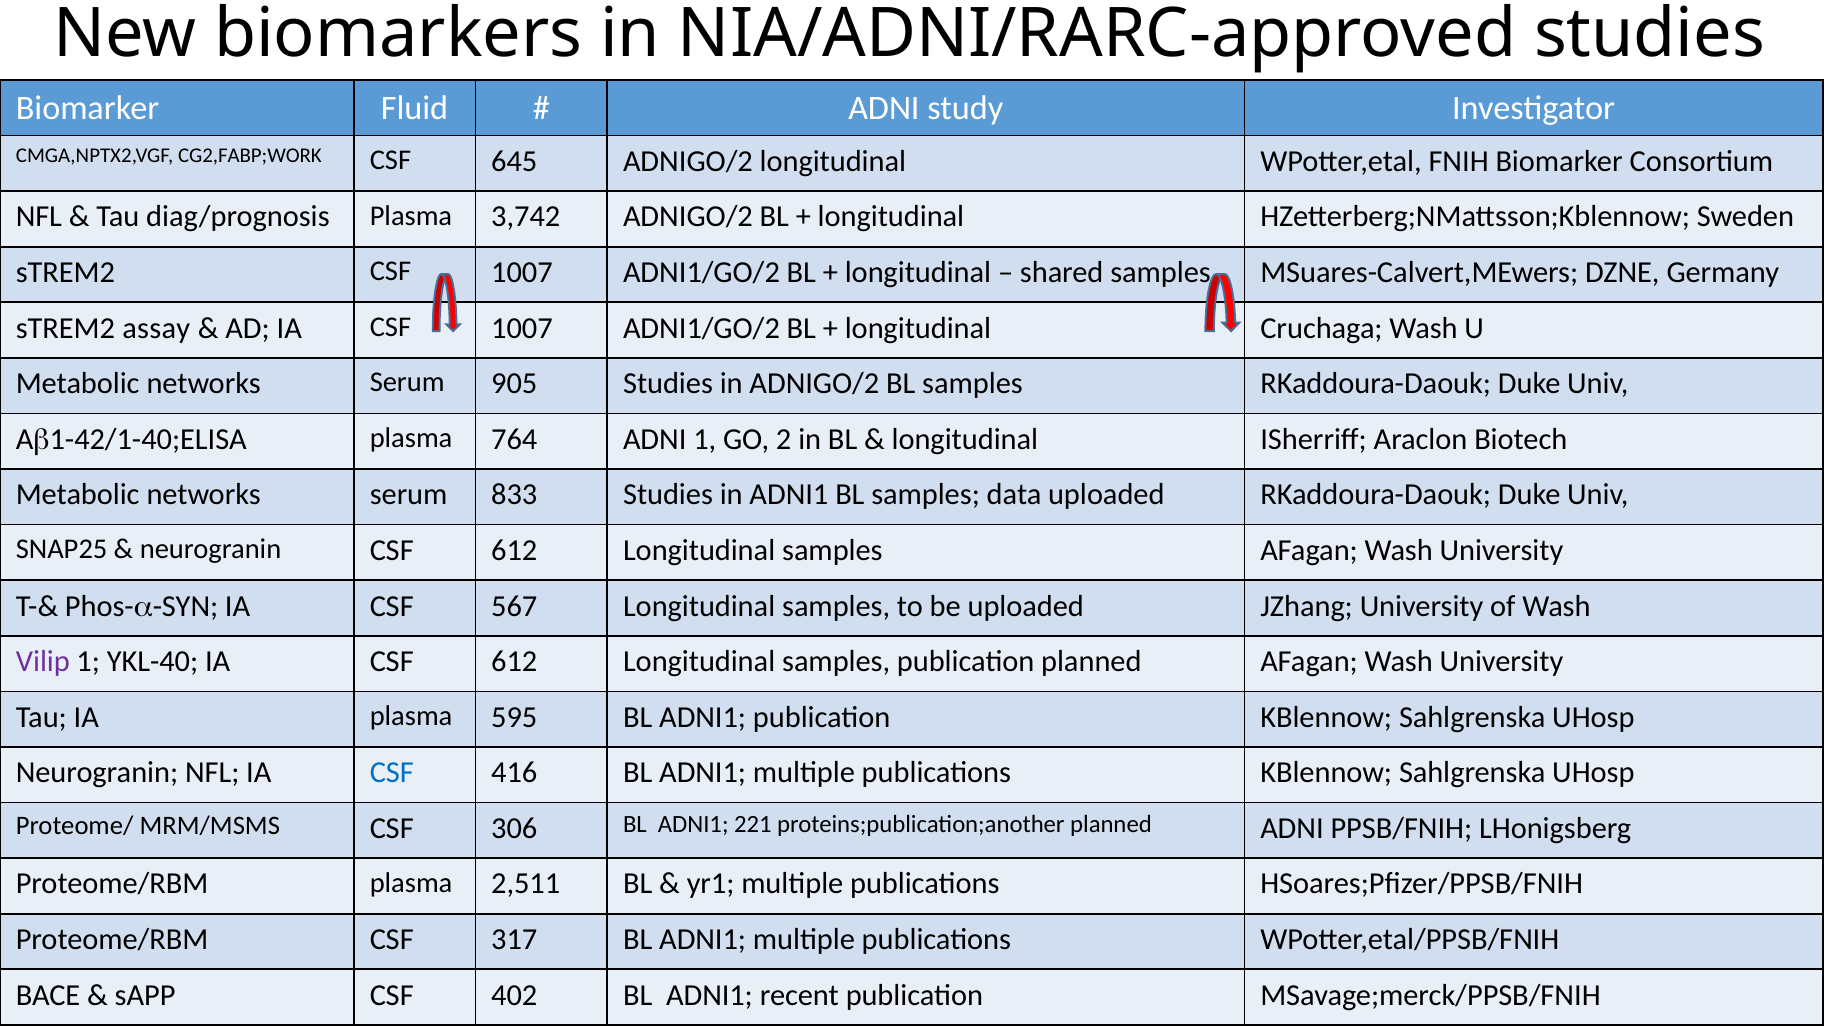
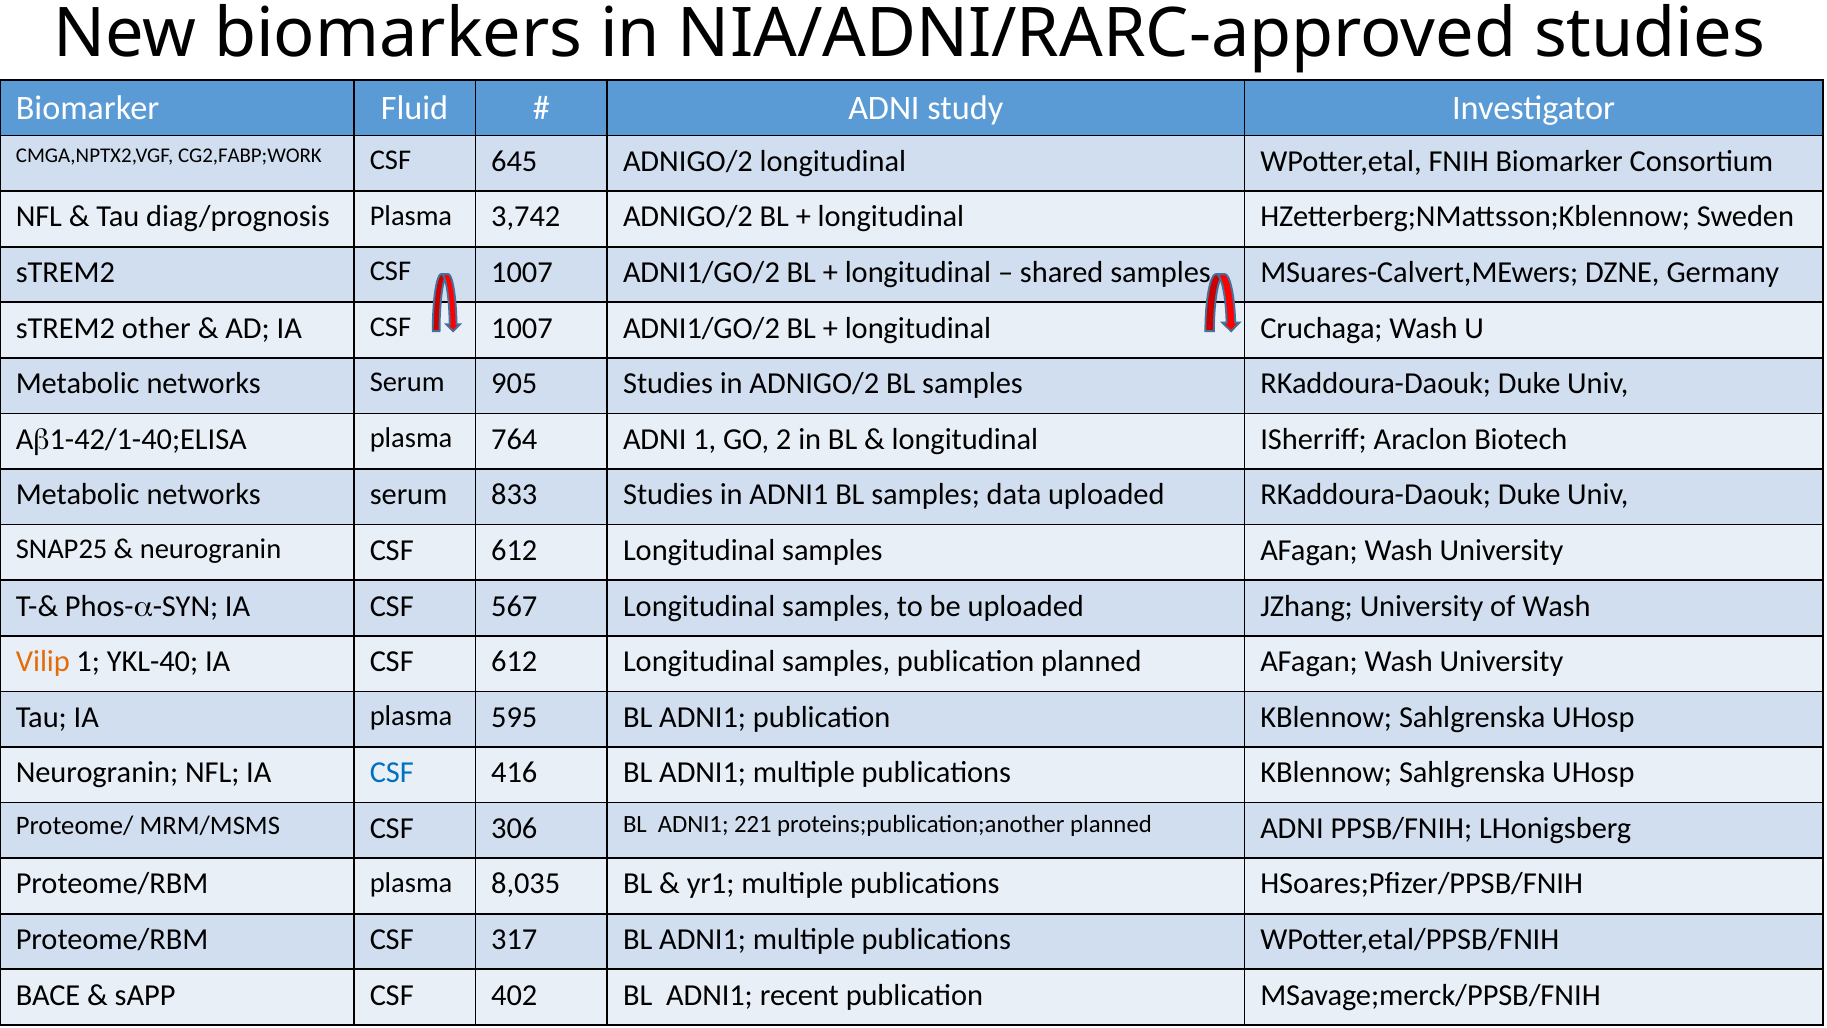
assay: assay -> other (156, 328)
Vilip colour: purple -> orange (43, 661)
2,511: 2,511 -> 8,035 (526, 884)
